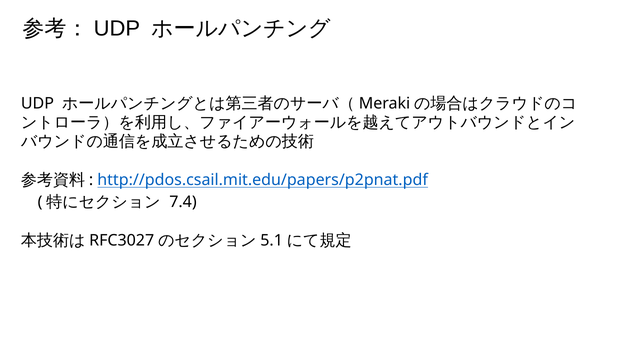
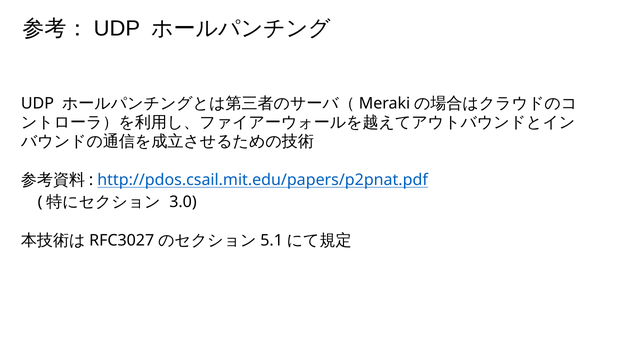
7.4: 7.4 -> 3.0 (183, 202)
